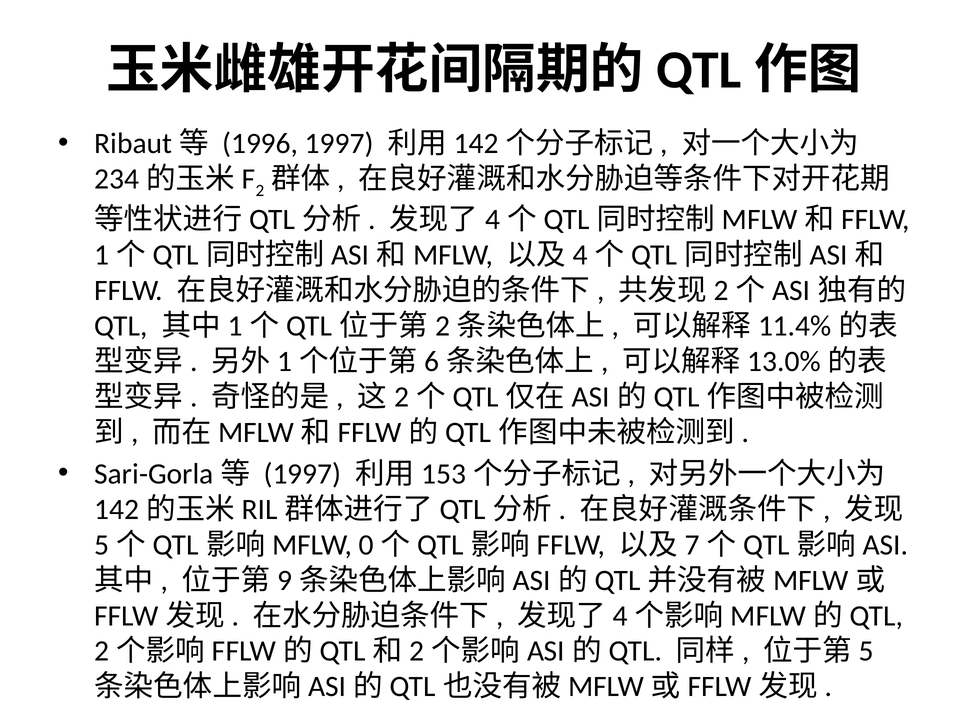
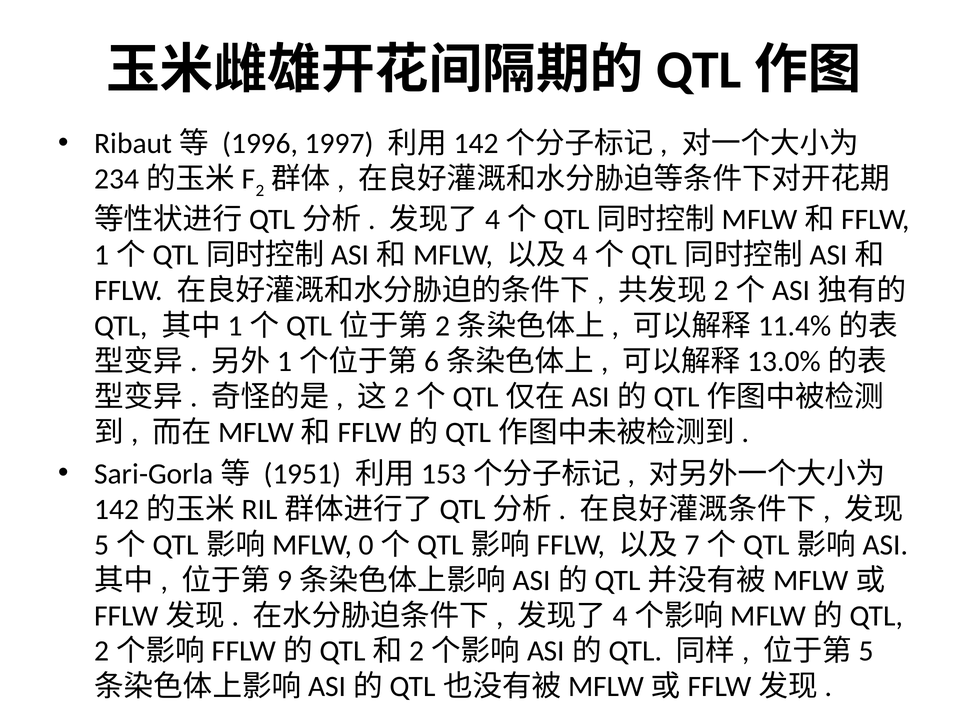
1997: 1997 -> 1951 (302, 474)
